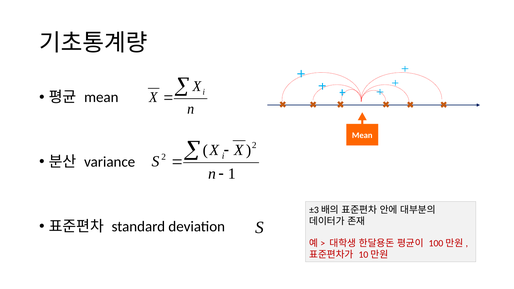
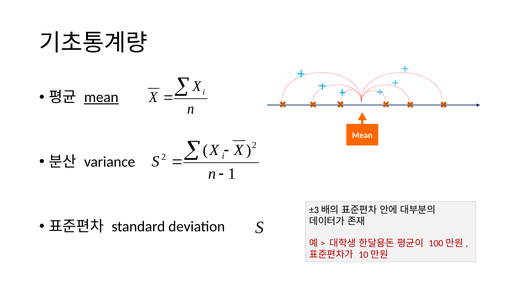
mean underline: none -> present (101, 97)
